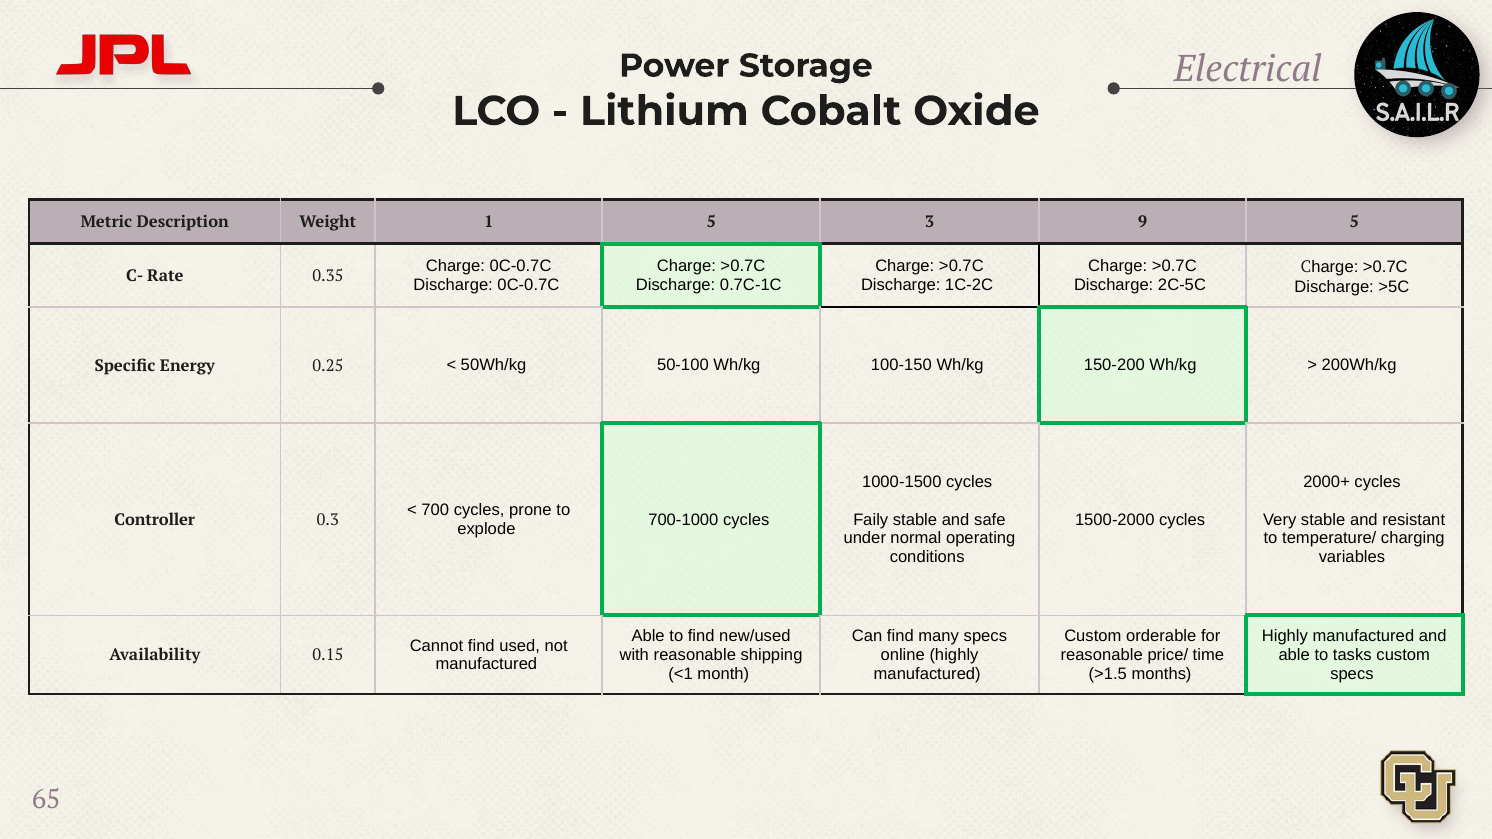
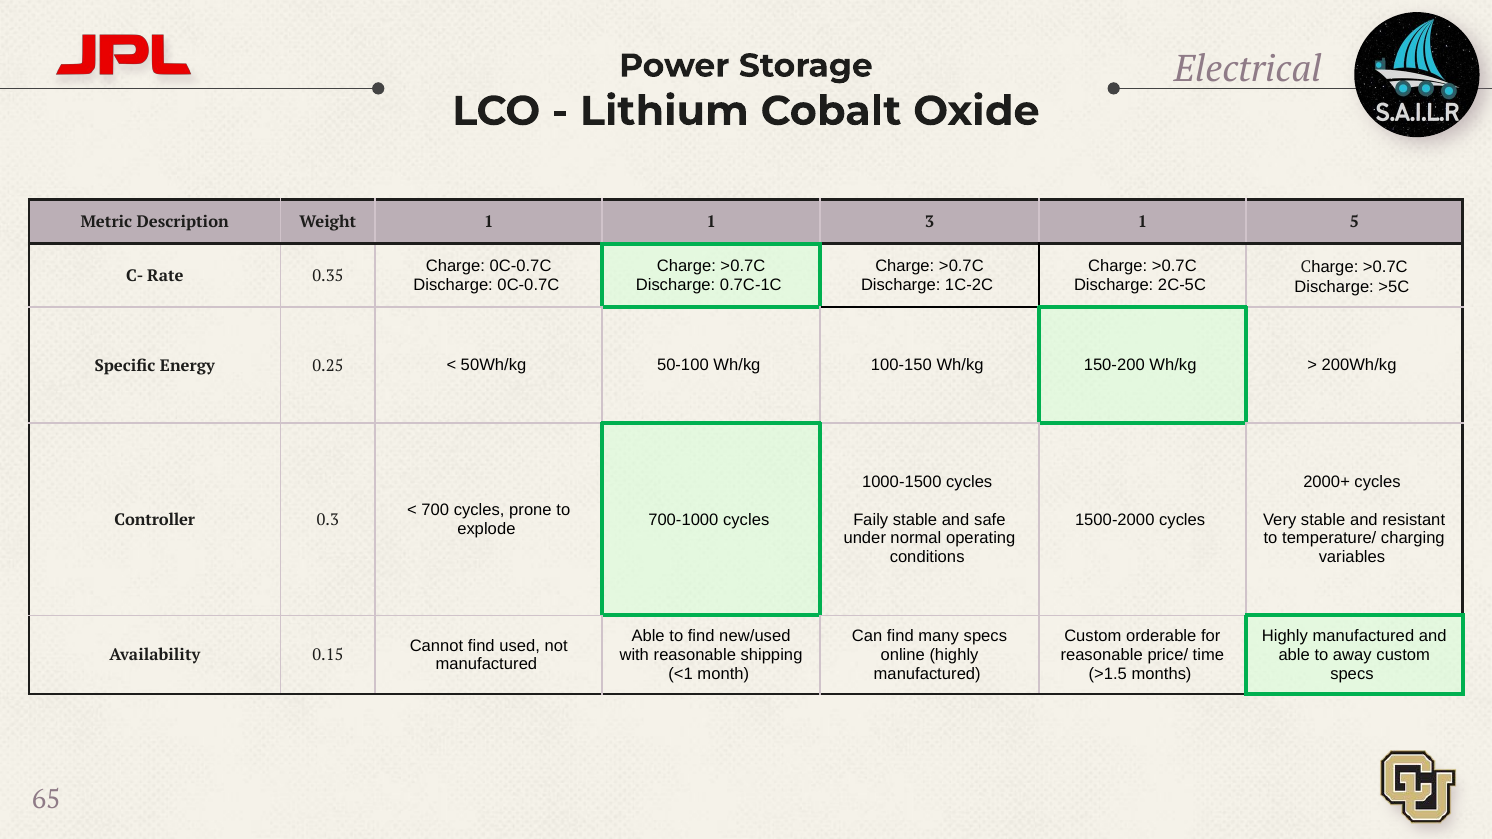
1 5: 5 -> 1 (711, 222)
3 9: 9 -> 1 (1143, 222)
tasks: tasks -> away (1352, 655)
